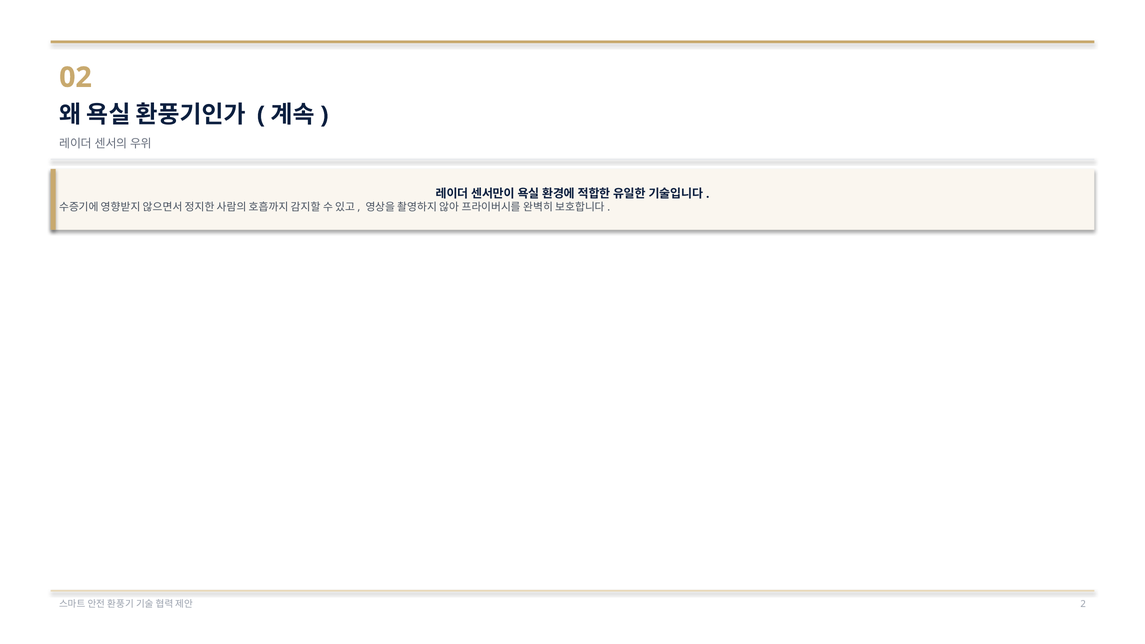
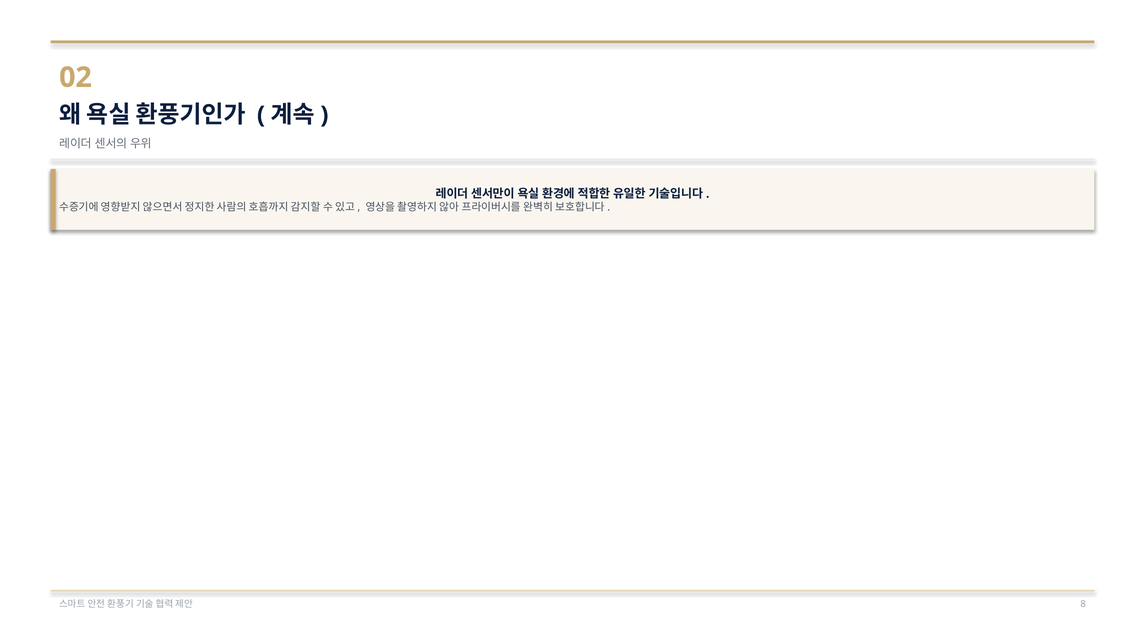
2: 2 -> 8 (1083, 604)
